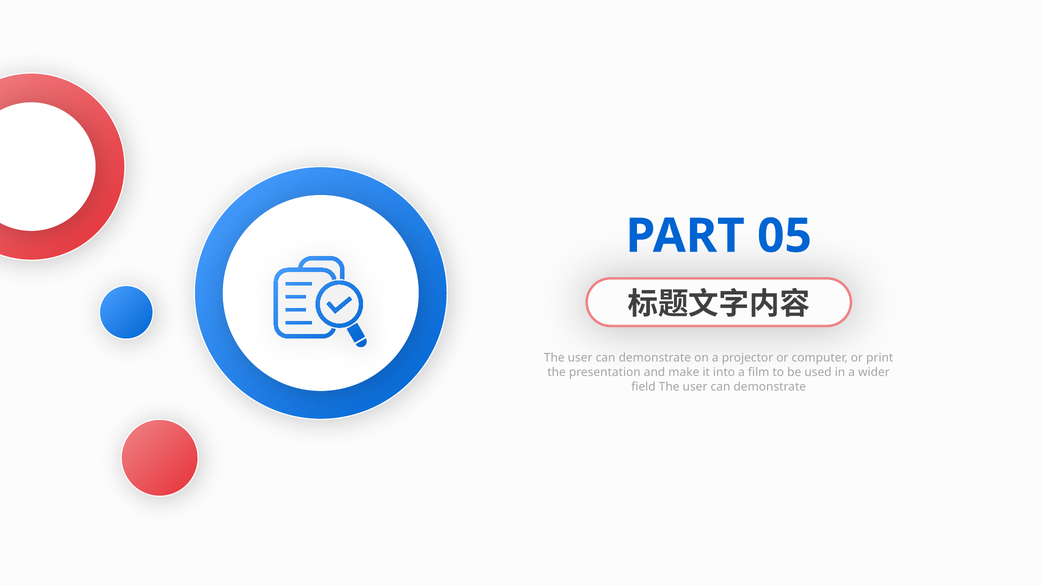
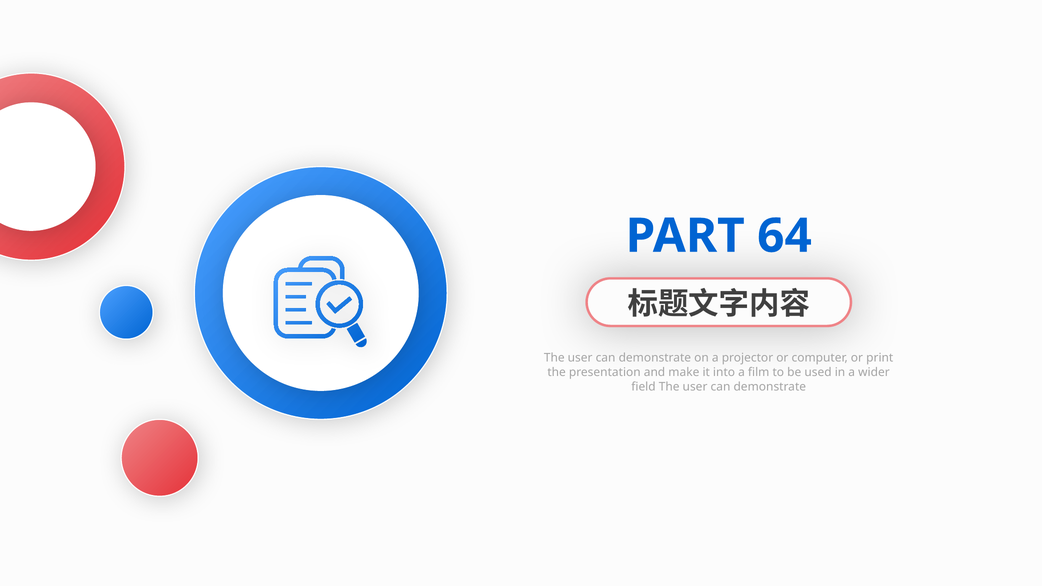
05: 05 -> 64 (784, 236)
